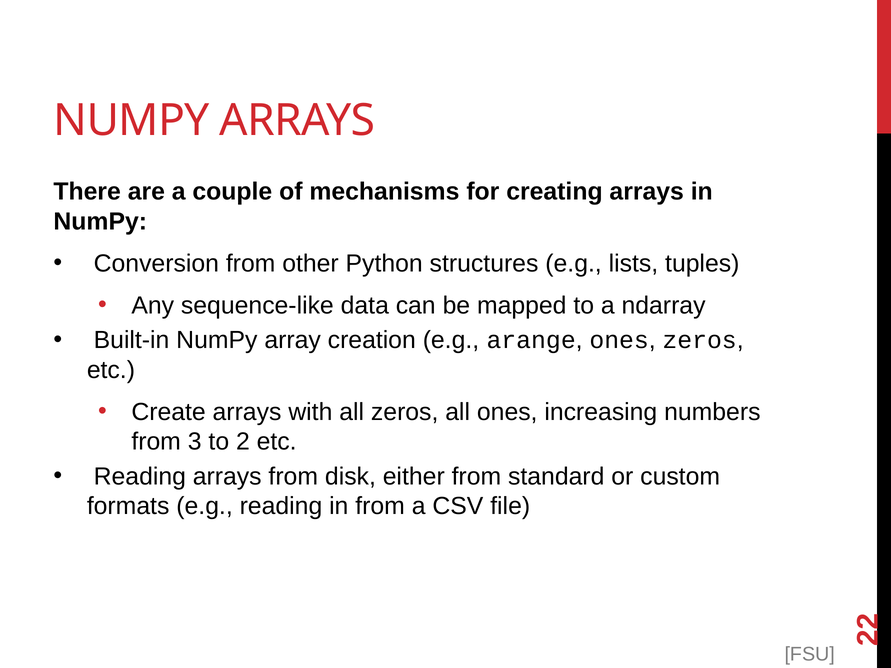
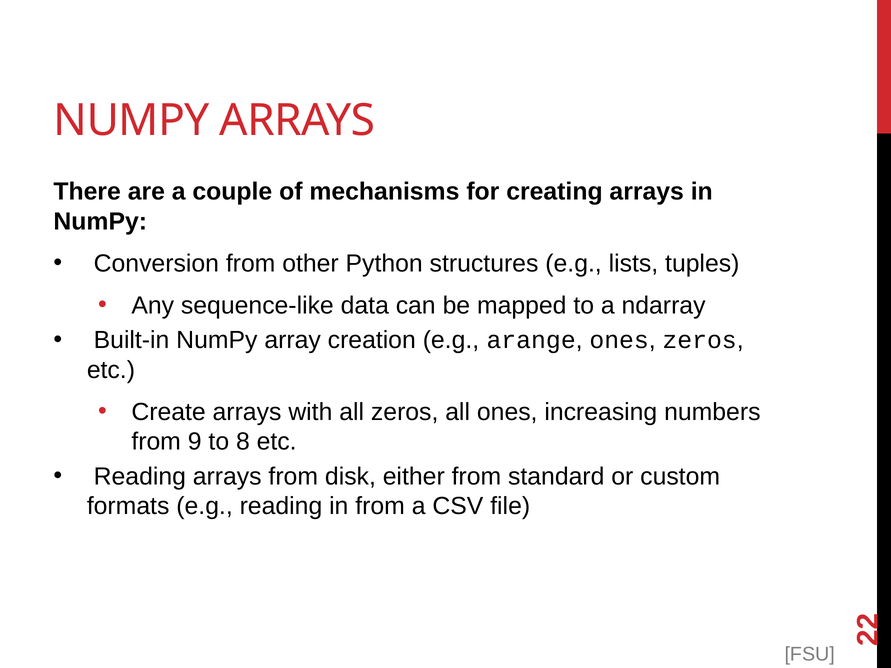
3: 3 -> 9 (195, 442)
to 2: 2 -> 8 (243, 442)
